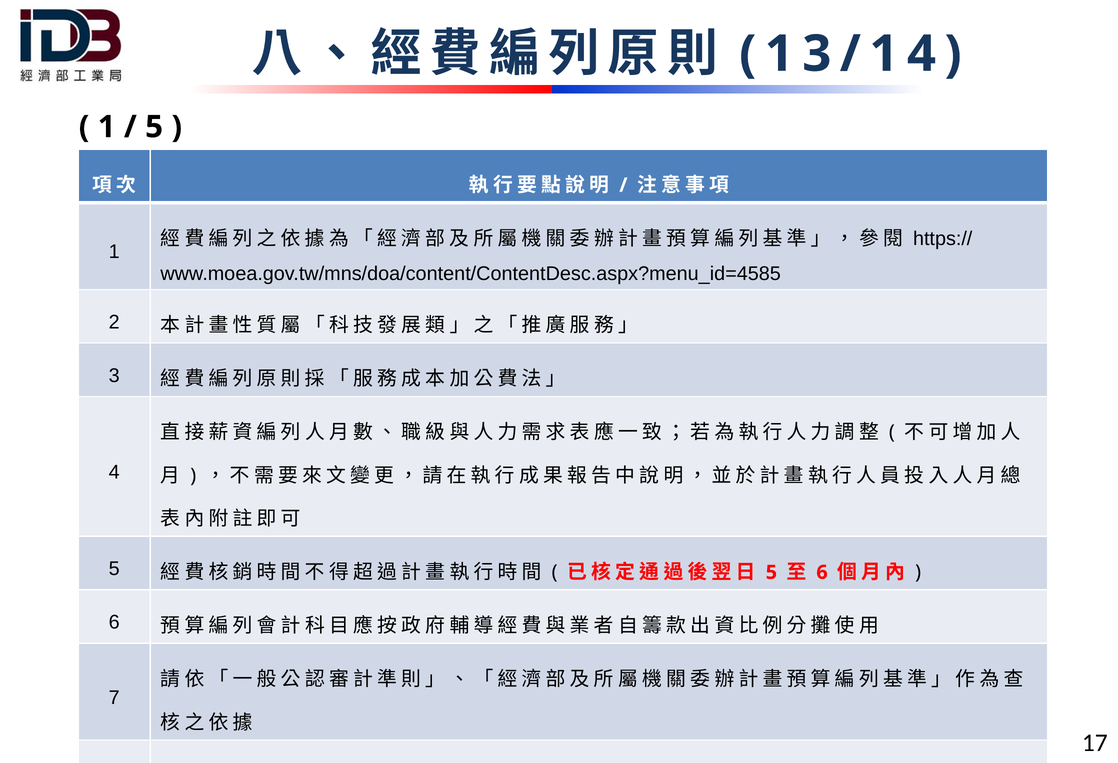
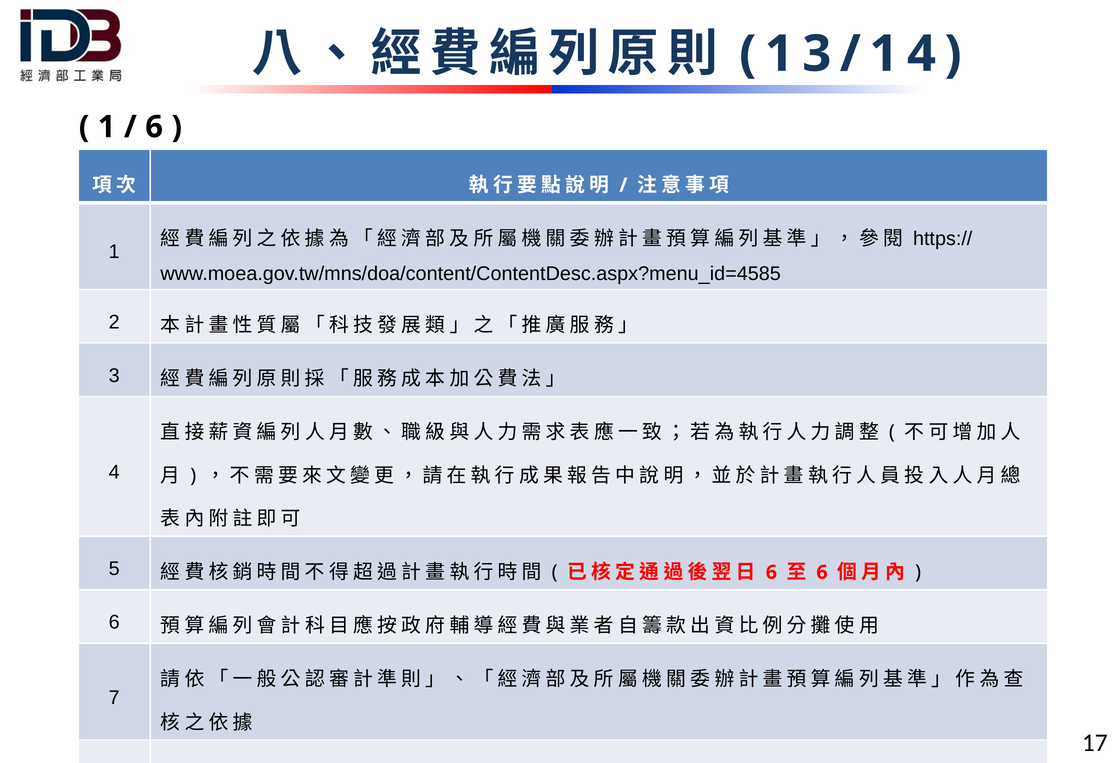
5: 5 -> 6 (154, 127)
5: 5 -> 6 (771, 573)
